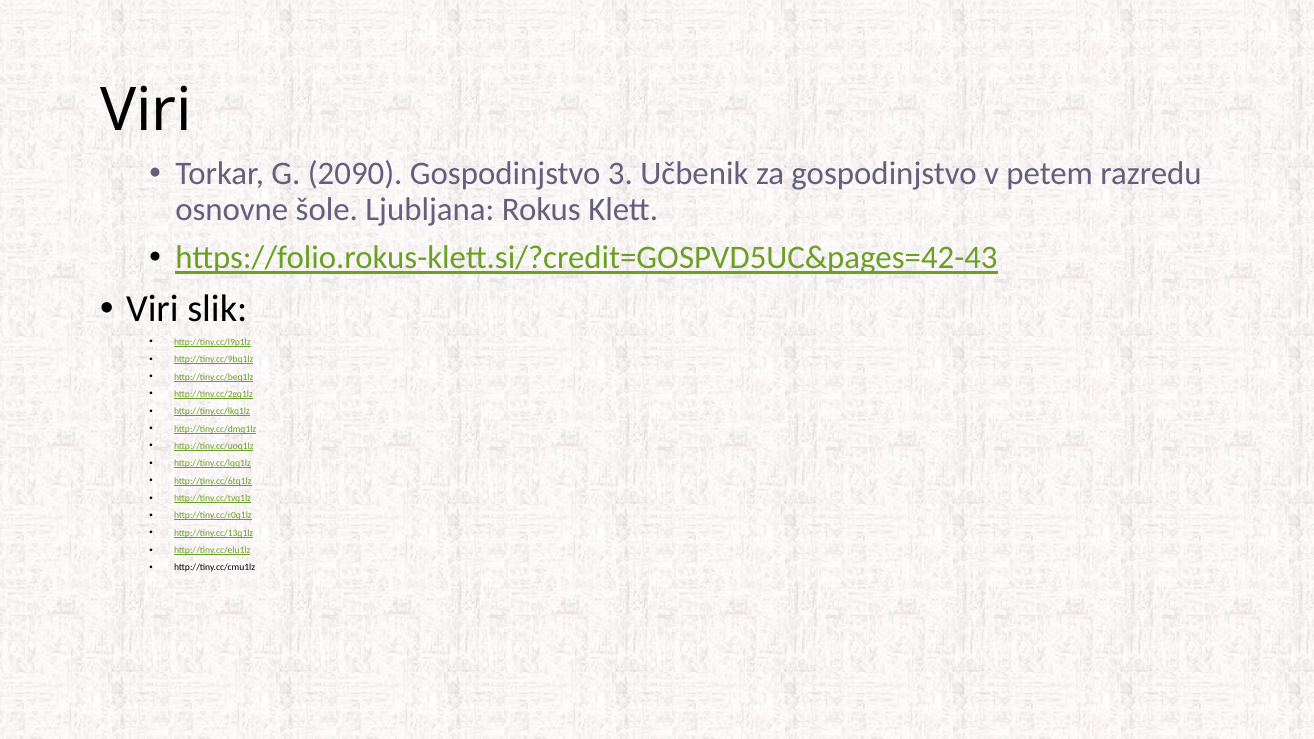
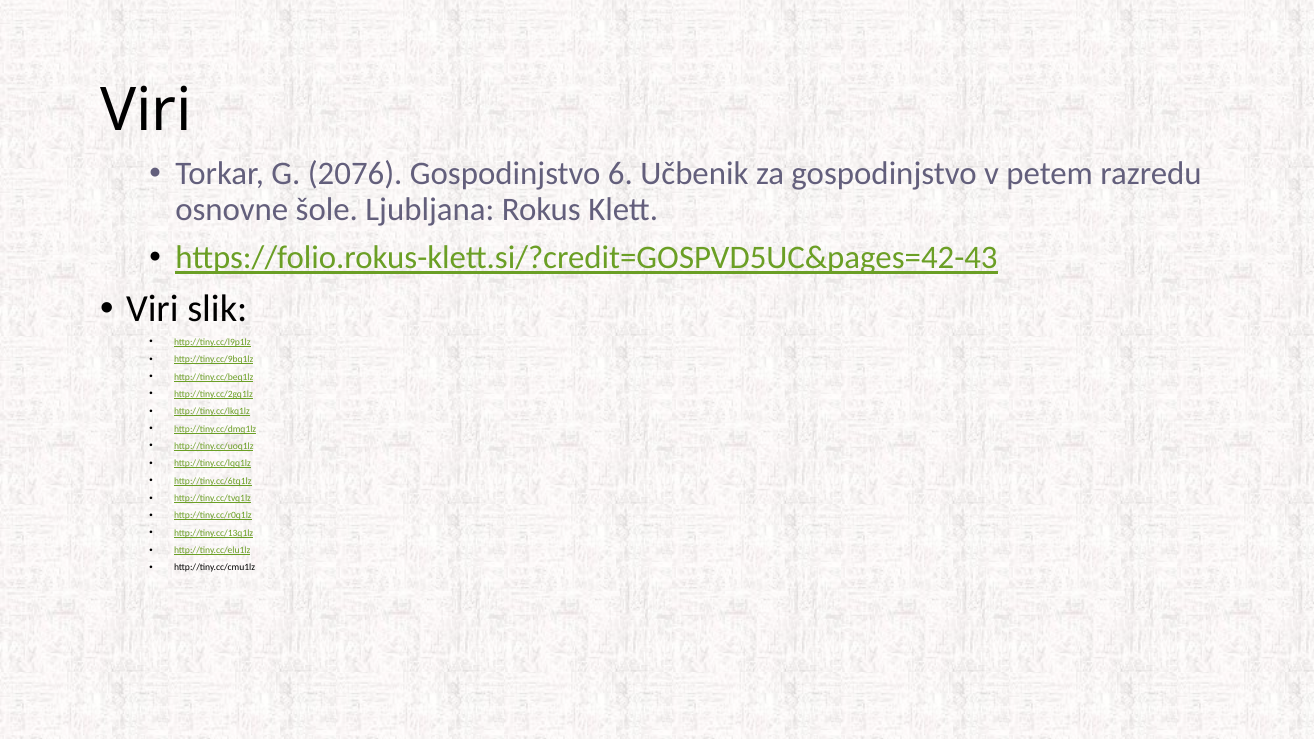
2090: 2090 -> 2076 (355, 174)
3: 3 -> 6 (620, 174)
